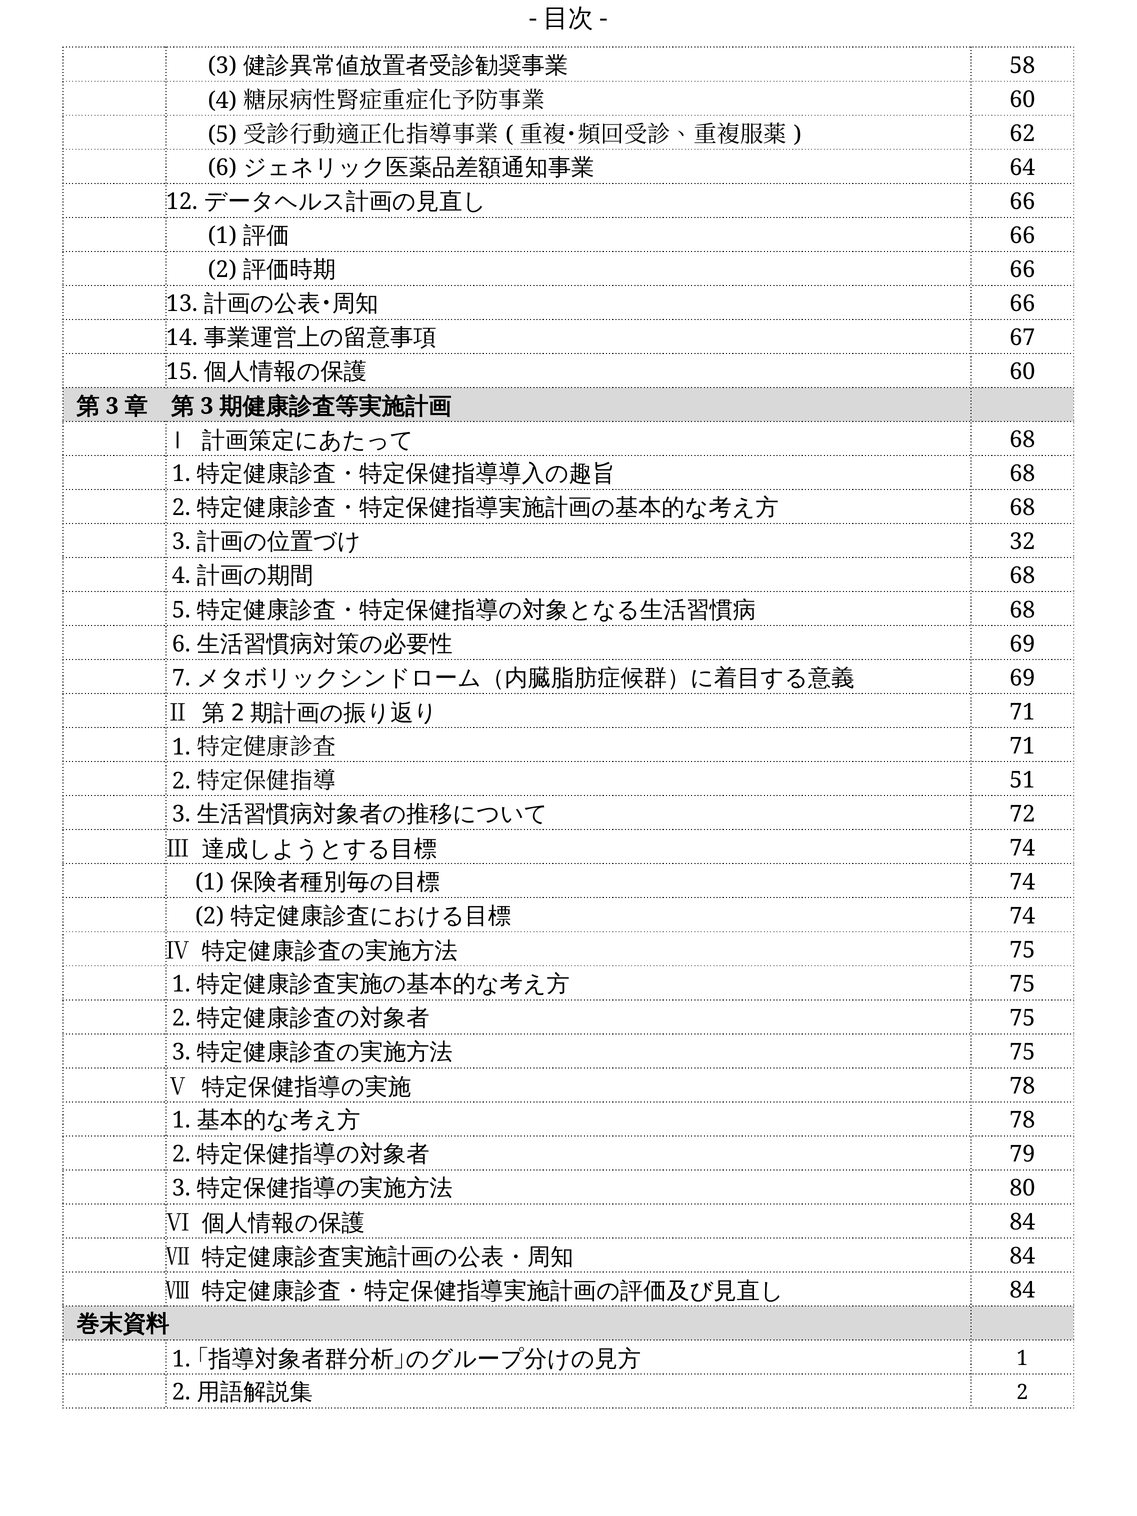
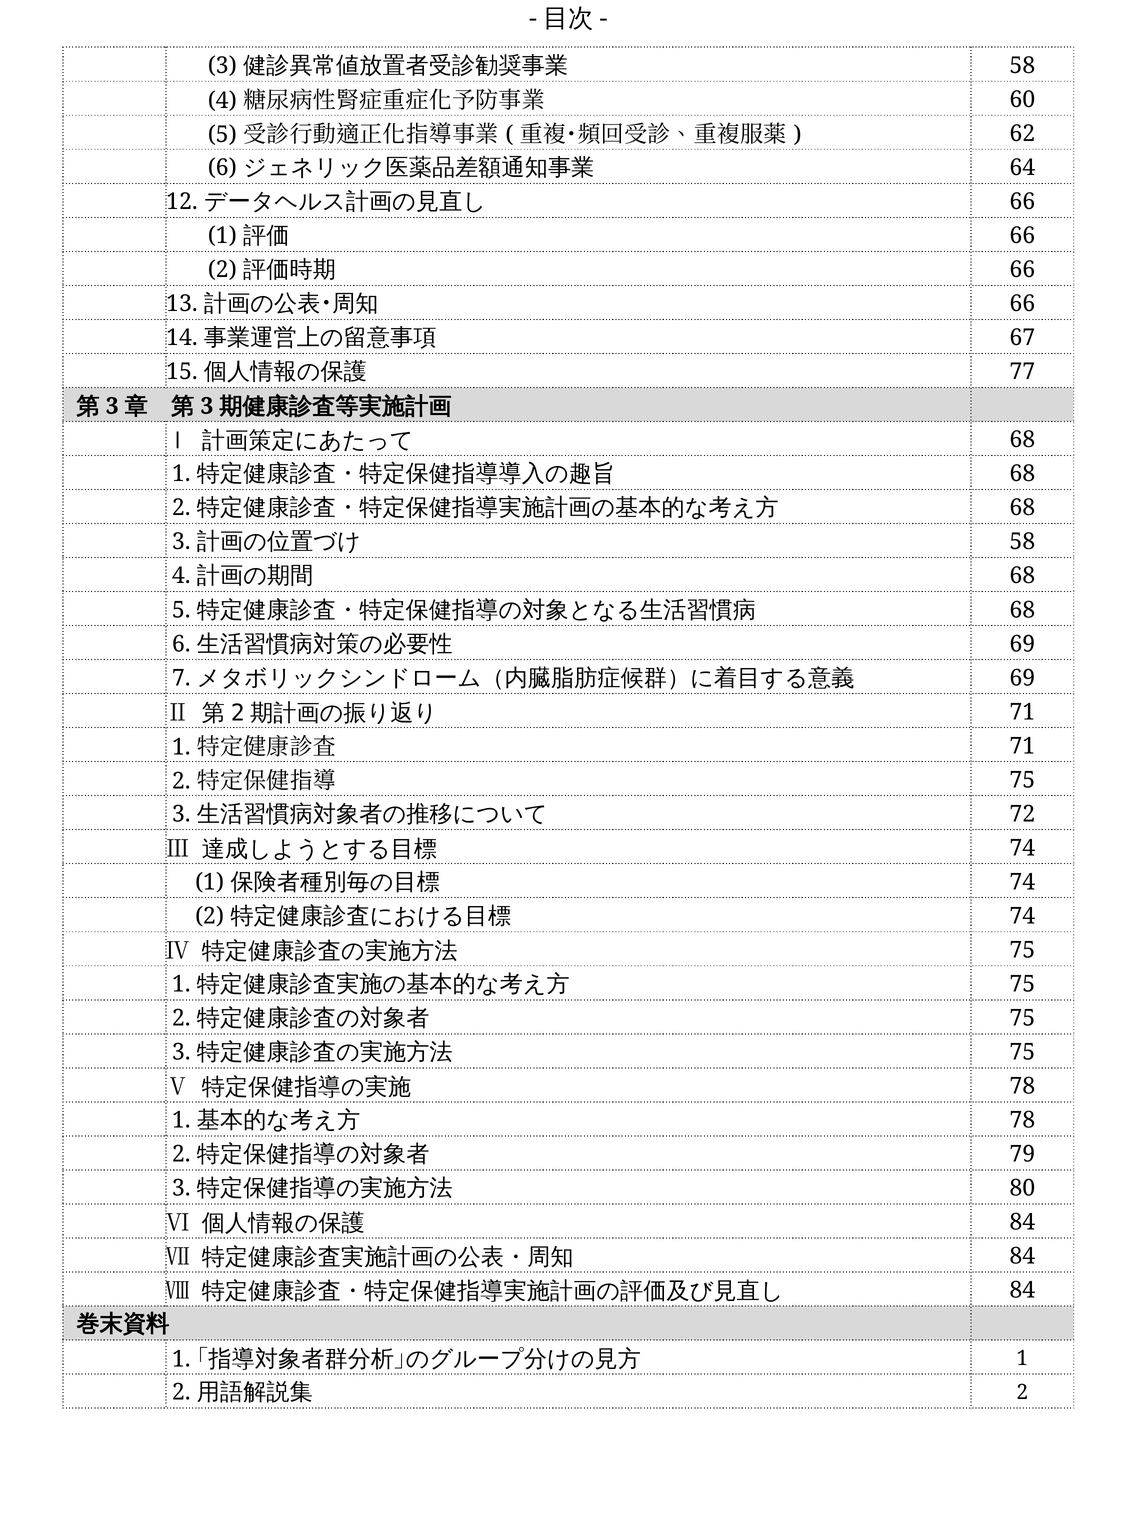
60: 60 -> 77 (1022, 372)
32: 32 -> 58 (1022, 542)
51: 51 -> 75 (1022, 780)
